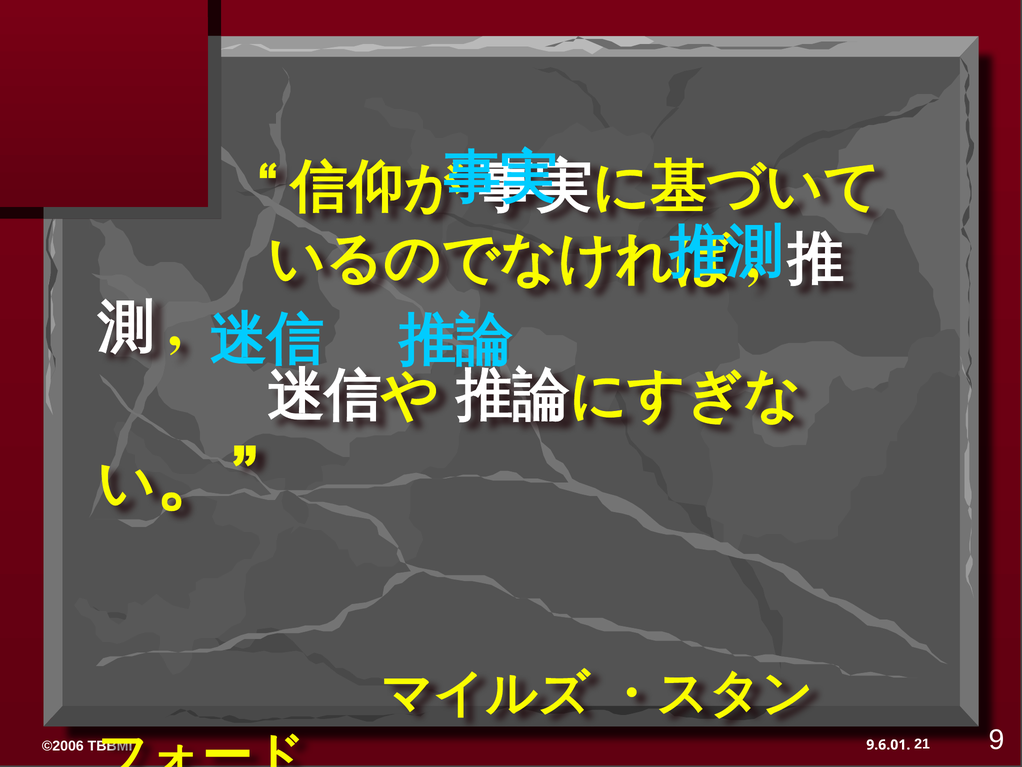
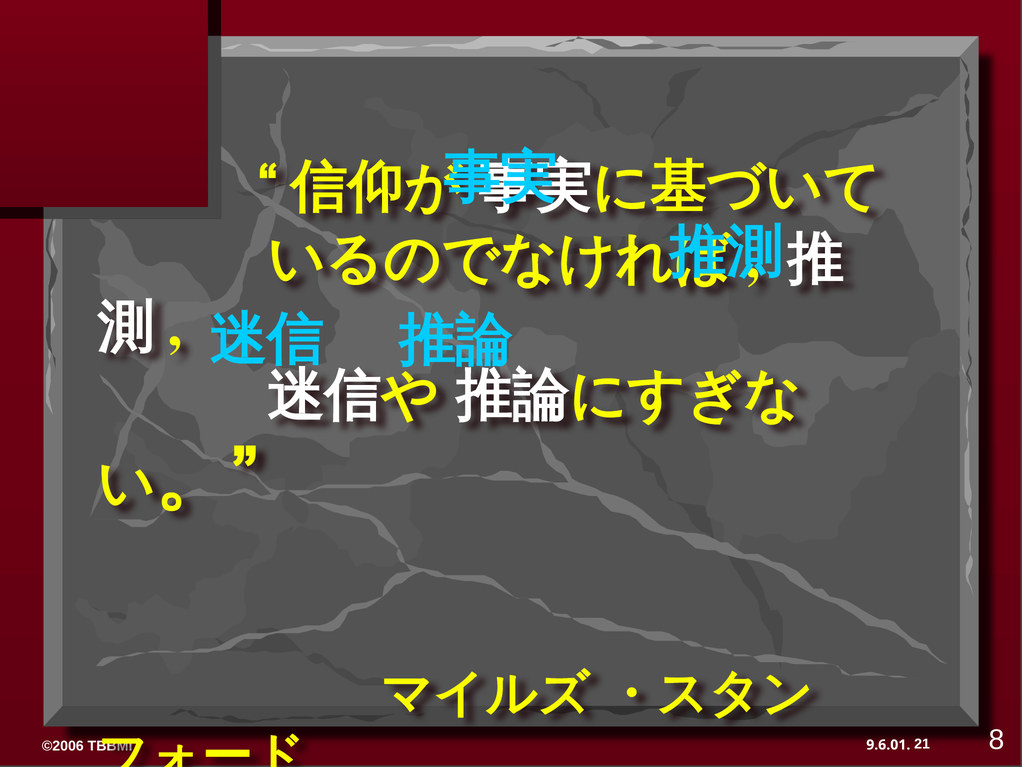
9: 9 -> 8 (997, 740)
